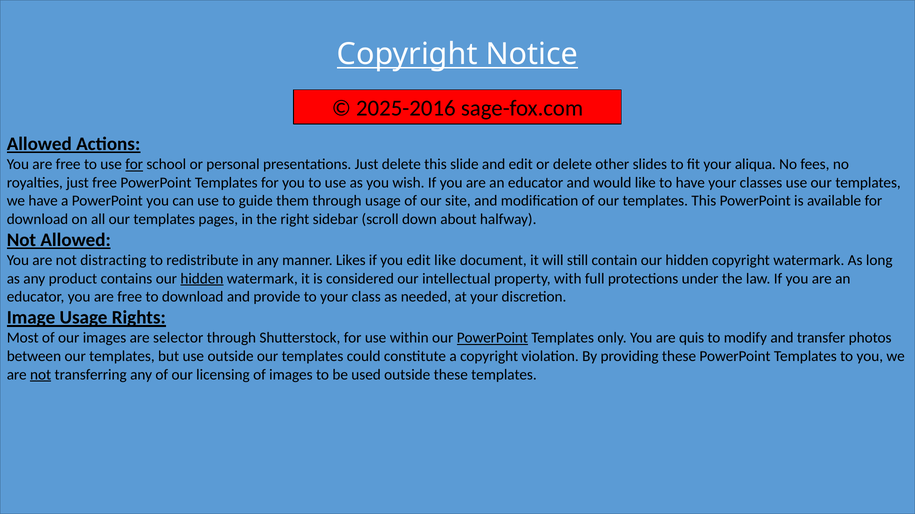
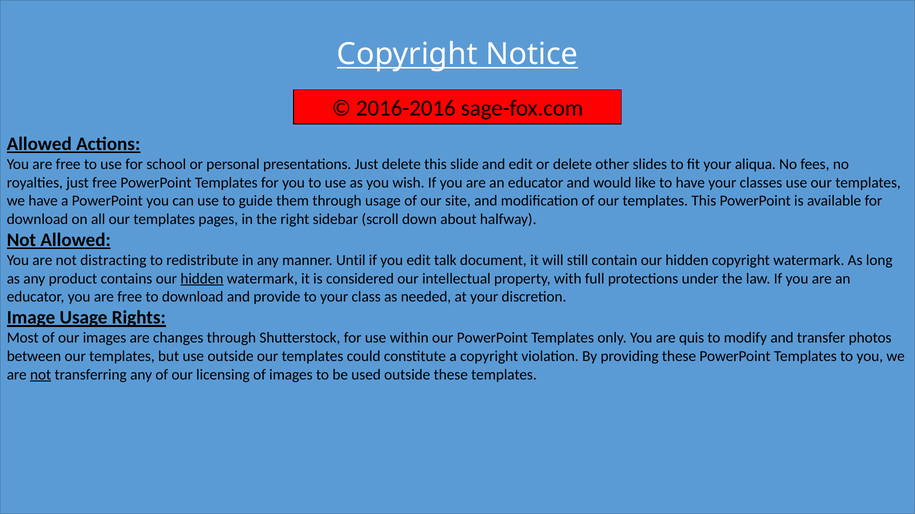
2025-2016: 2025-2016 -> 2016-2016 (406, 109)
for underline: present -> none (134, 165)
Likes: Likes -> Until (351, 261)
edit like: like -> talk (445, 261)
selector: selector -> changes (178, 338)
PowerPoint underline: present -> none (492, 338)
